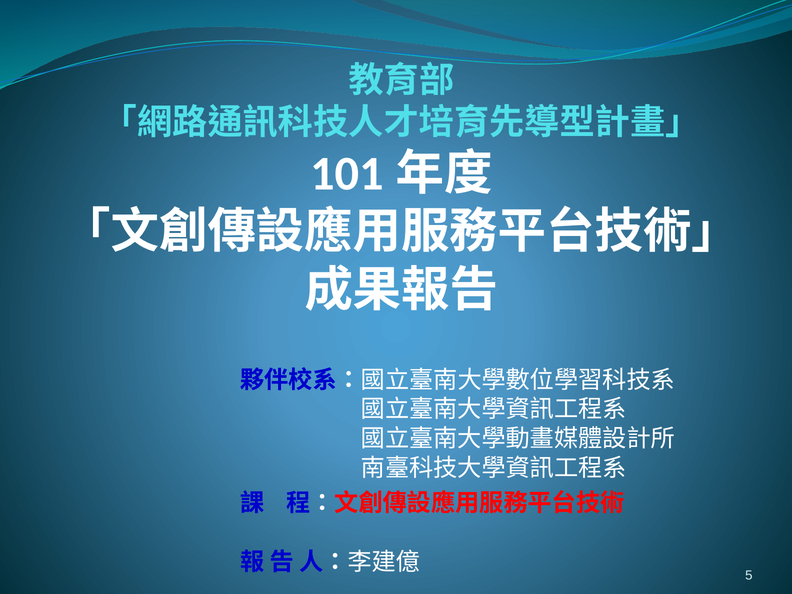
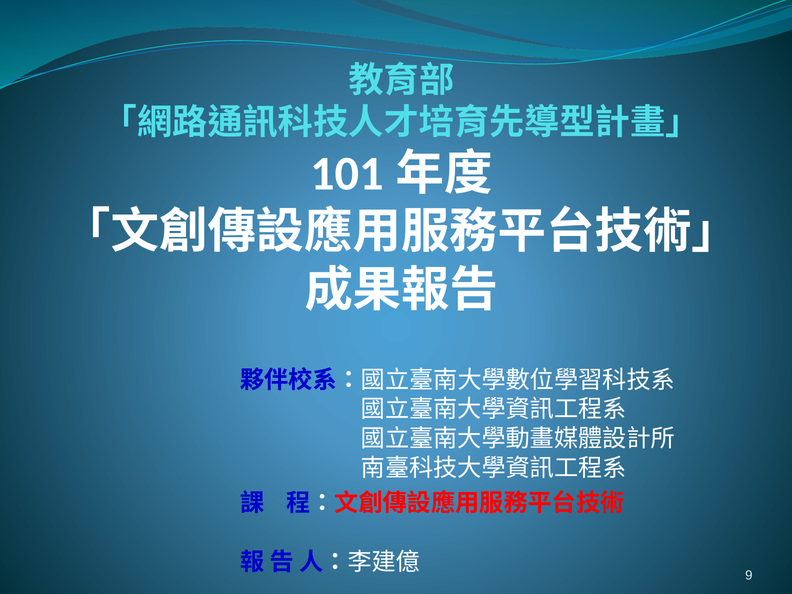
5: 5 -> 9 (749, 575)
